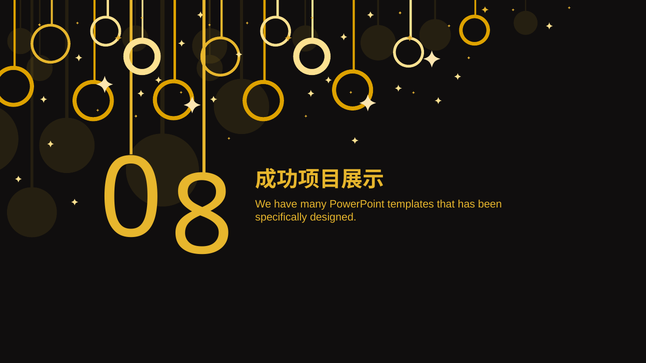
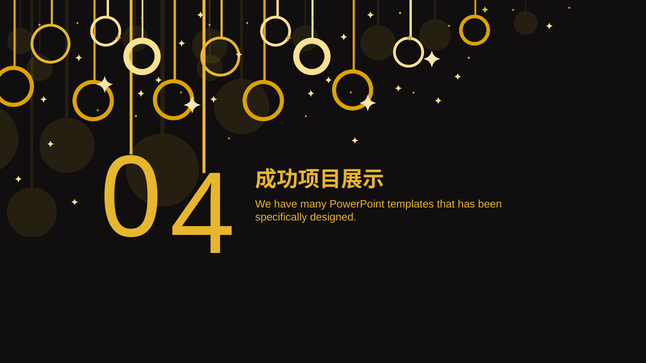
8: 8 -> 4 (202, 217)
